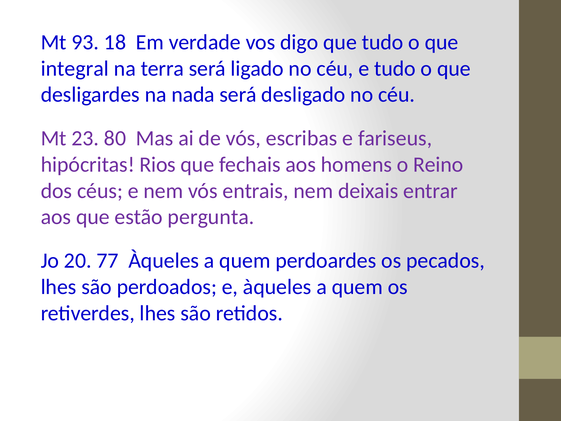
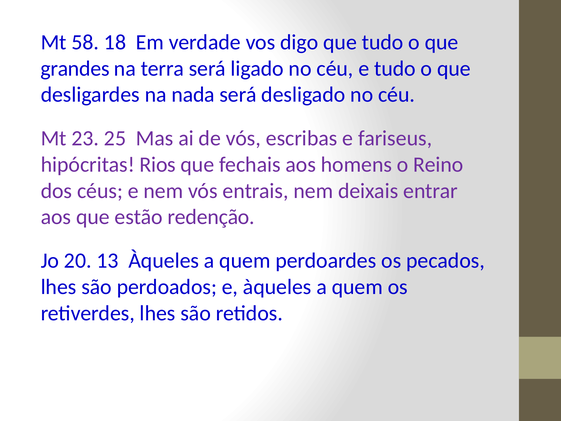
93: 93 -> 58 (85, 42)
integral: integral -> grandes (75, 68)
80: 80 -> 25 (115, 138)
pergunta: pergunta -> redenção (211, 217)
77: 77 -> 13 (108, 261)
